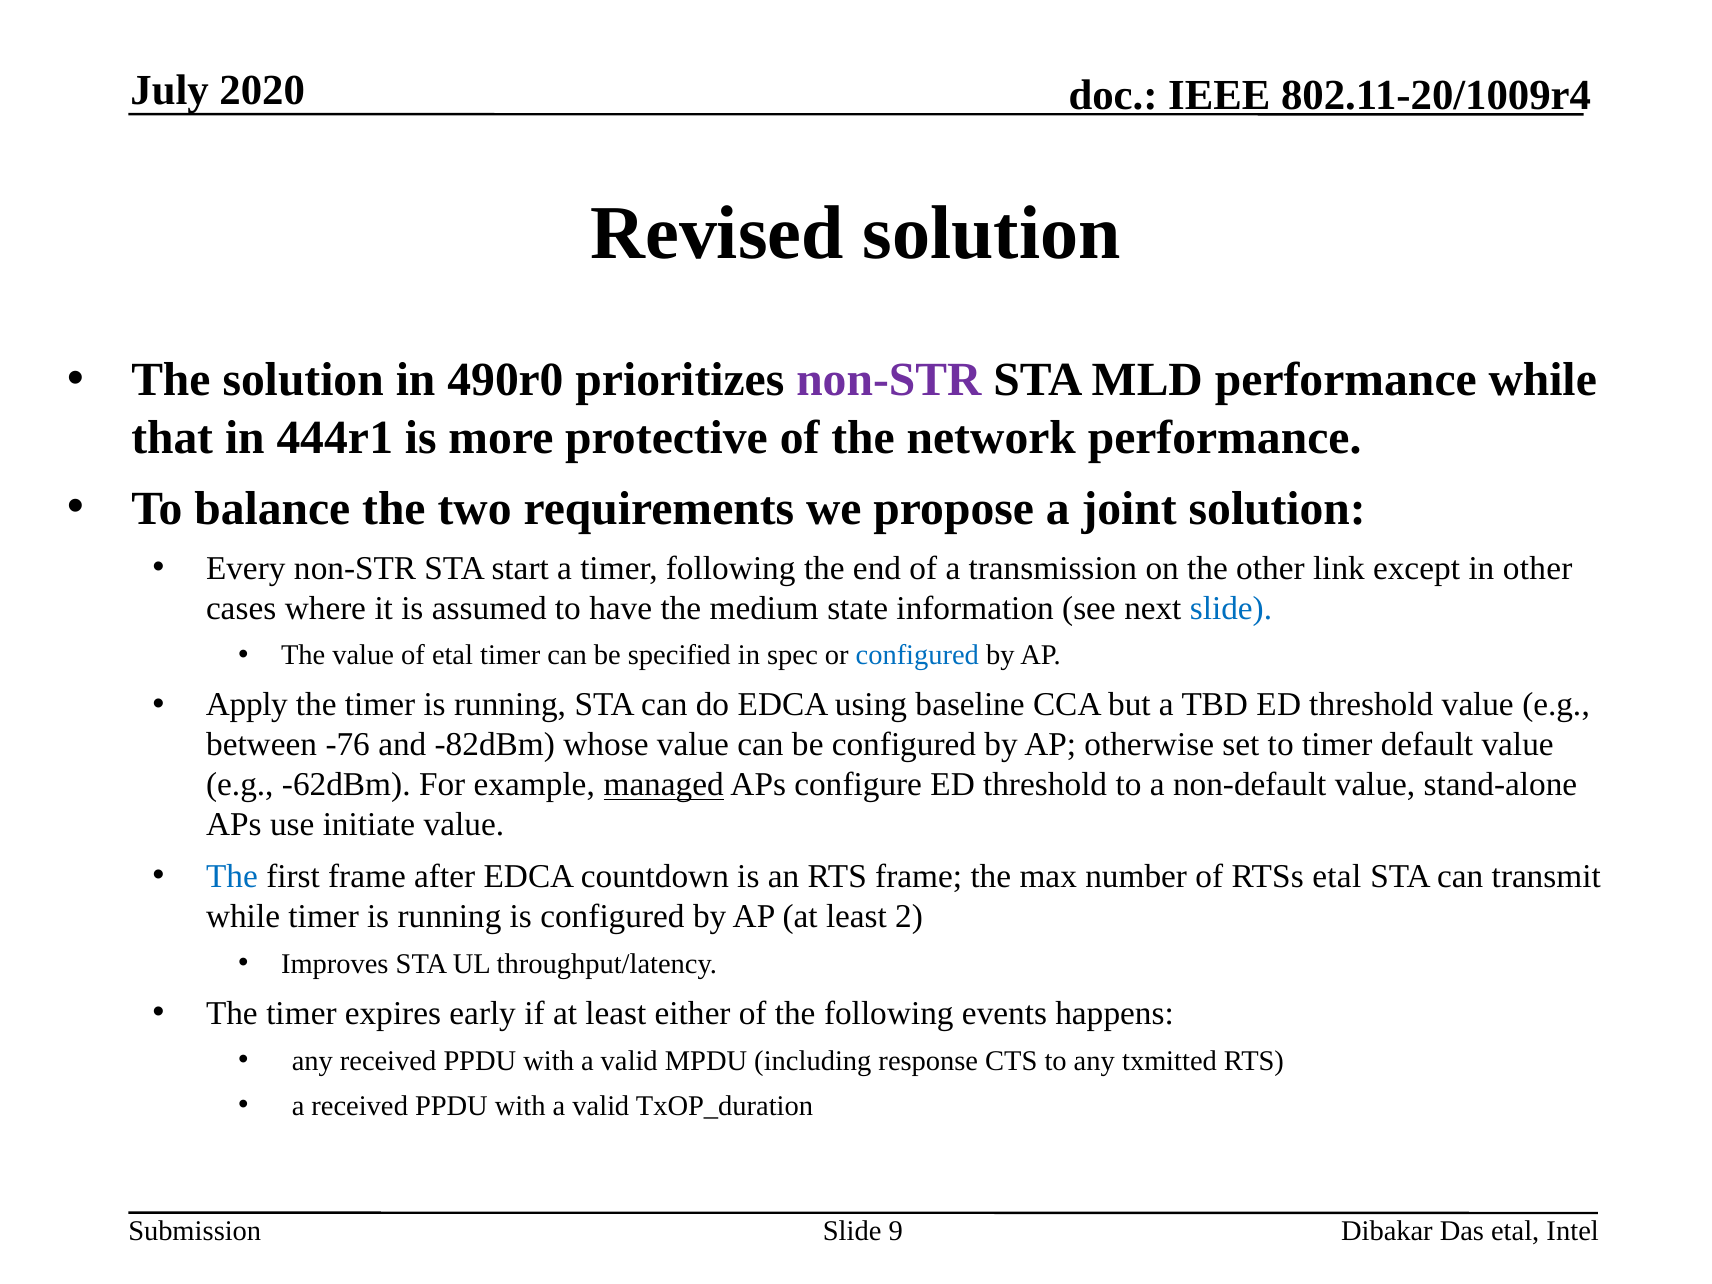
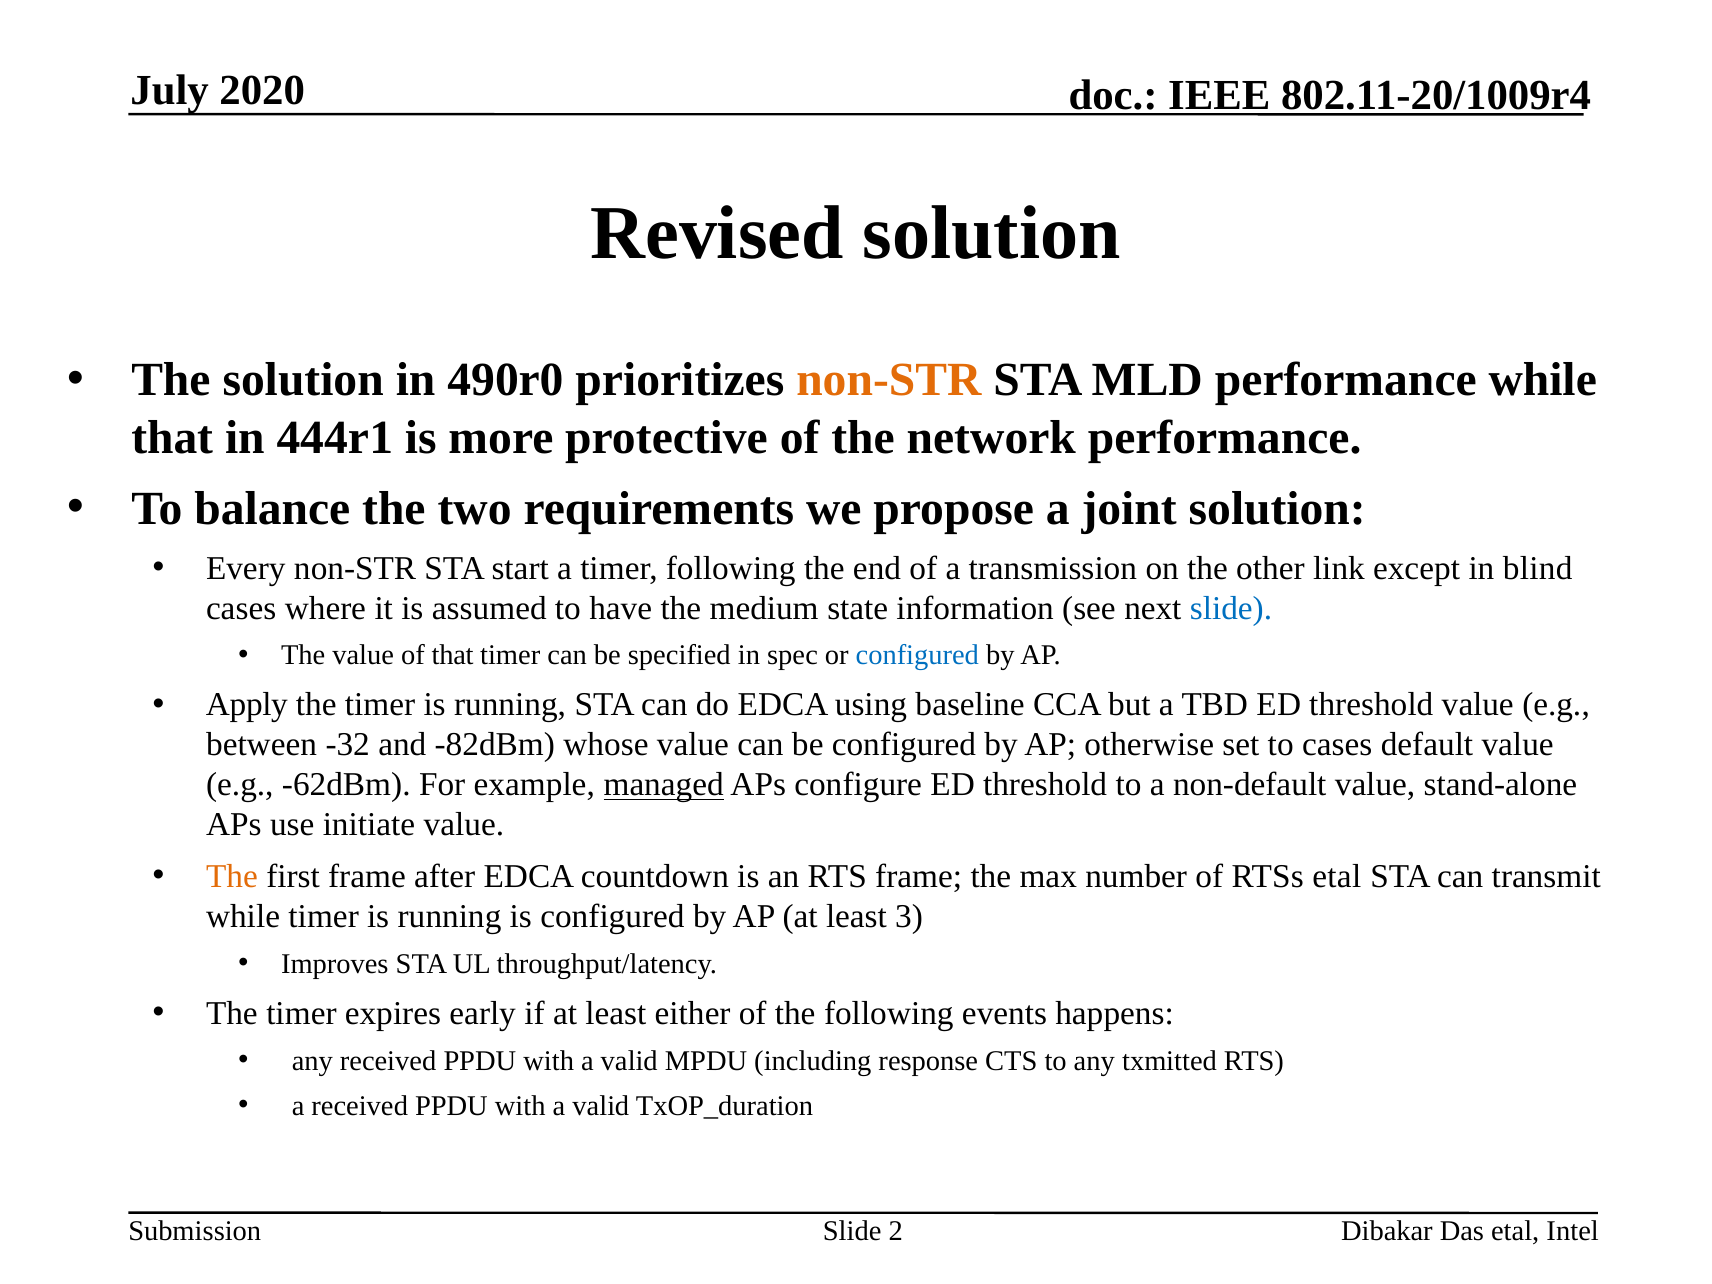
non-STR colour: purple -> orange (889, 380)
in other: other -> blind (1538, 568)
of etal: etal -> that (453, 656)
-76: -76 -> -32 (348, 745)
to timer: timer -> cases (1337, 745)
The colour: blue -> orange (232, 877)
2: 2 -> 3 (909, 917)
9: 9 -> 2 (896, 1231)
